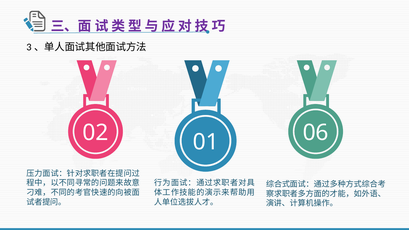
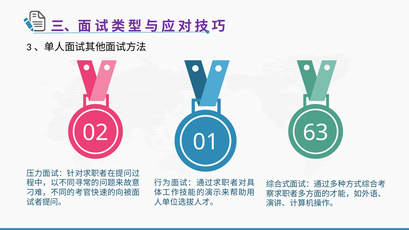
06: 06 -> 63 (316, 133)
